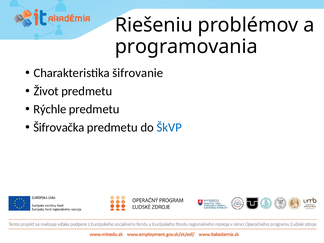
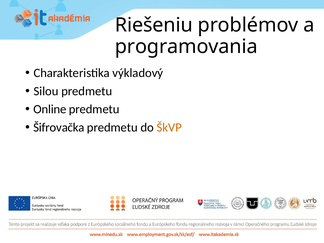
šifrovanie: šifrovanie -> výkladový (138, 73)
Život: Život -> Silou (46, 91)
Rýchle: Rýchle -> Online (50, 109)
ŠkVP colour: blue -> orange (169, 127)
